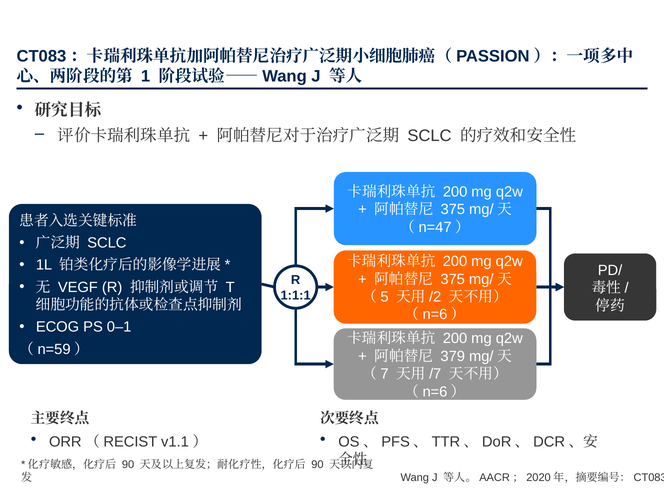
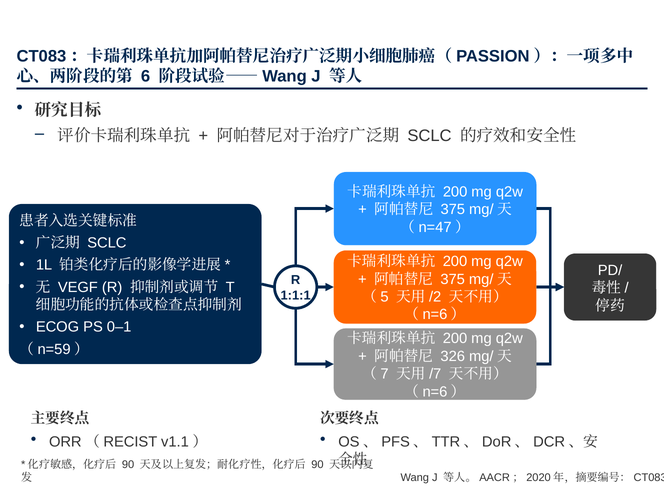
1: 1 -> 6 (145, 76)
379: 379 -> 326 (453, 356)
